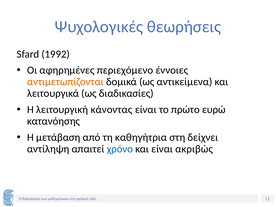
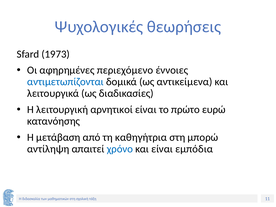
1992: 1992 -> 1973 (56, 54)
αντιμετωπίζονται colour: orange -> blue (65, 82)
κάνοντας: κάνοντας -> αρνητικοί (112, 110)
δείχνει: δείχνει -> μπορώ (203, 137)
ακριβώς: ακριβώς -> εμπόδια (194, 149)
